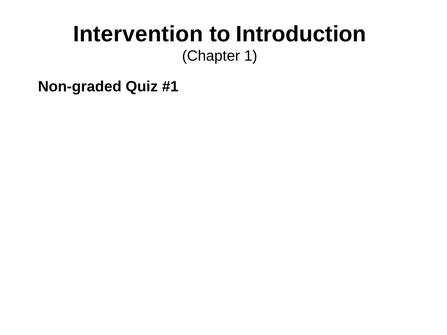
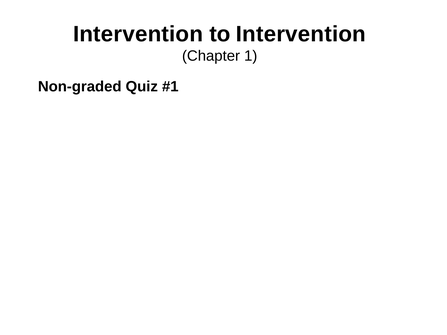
to Introduction: Introduction -> Intervention (301, 34)
